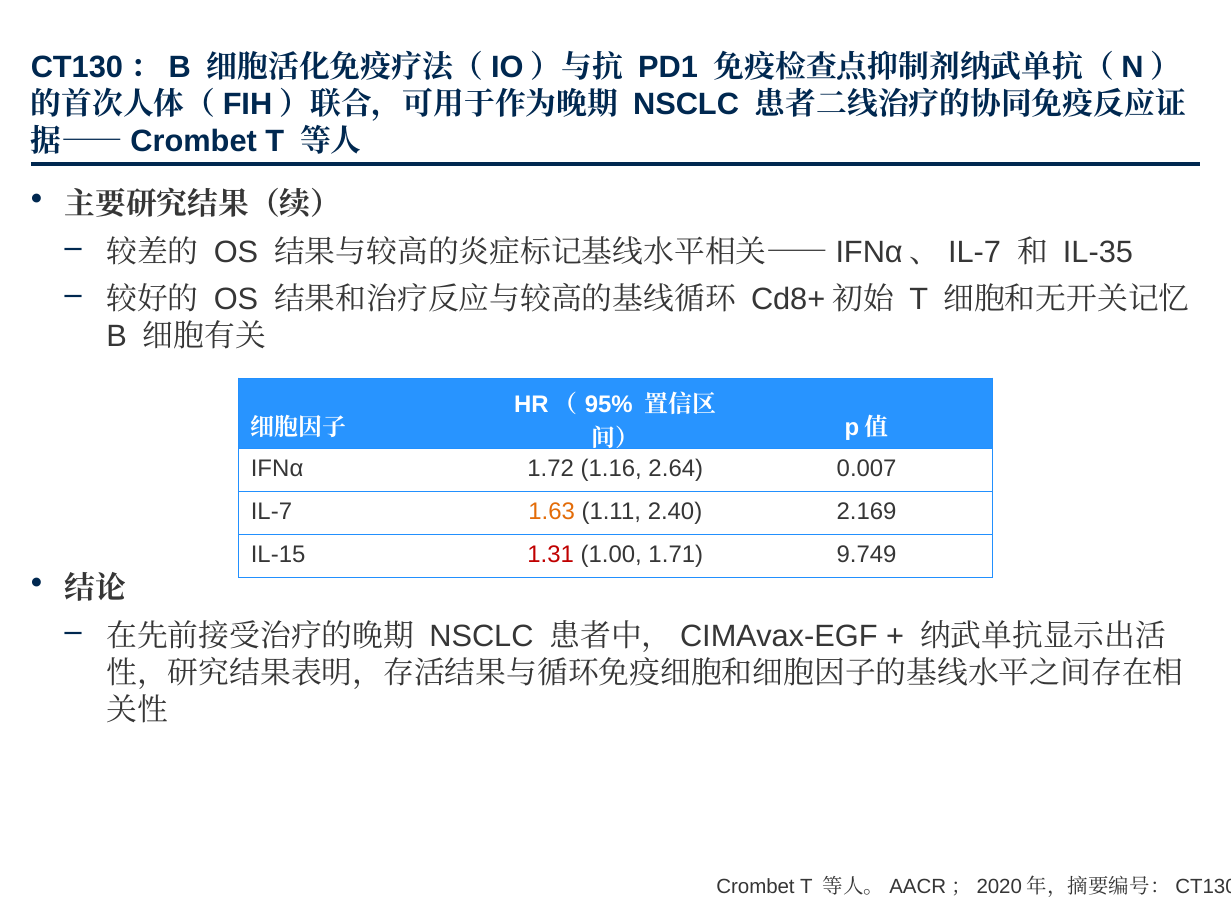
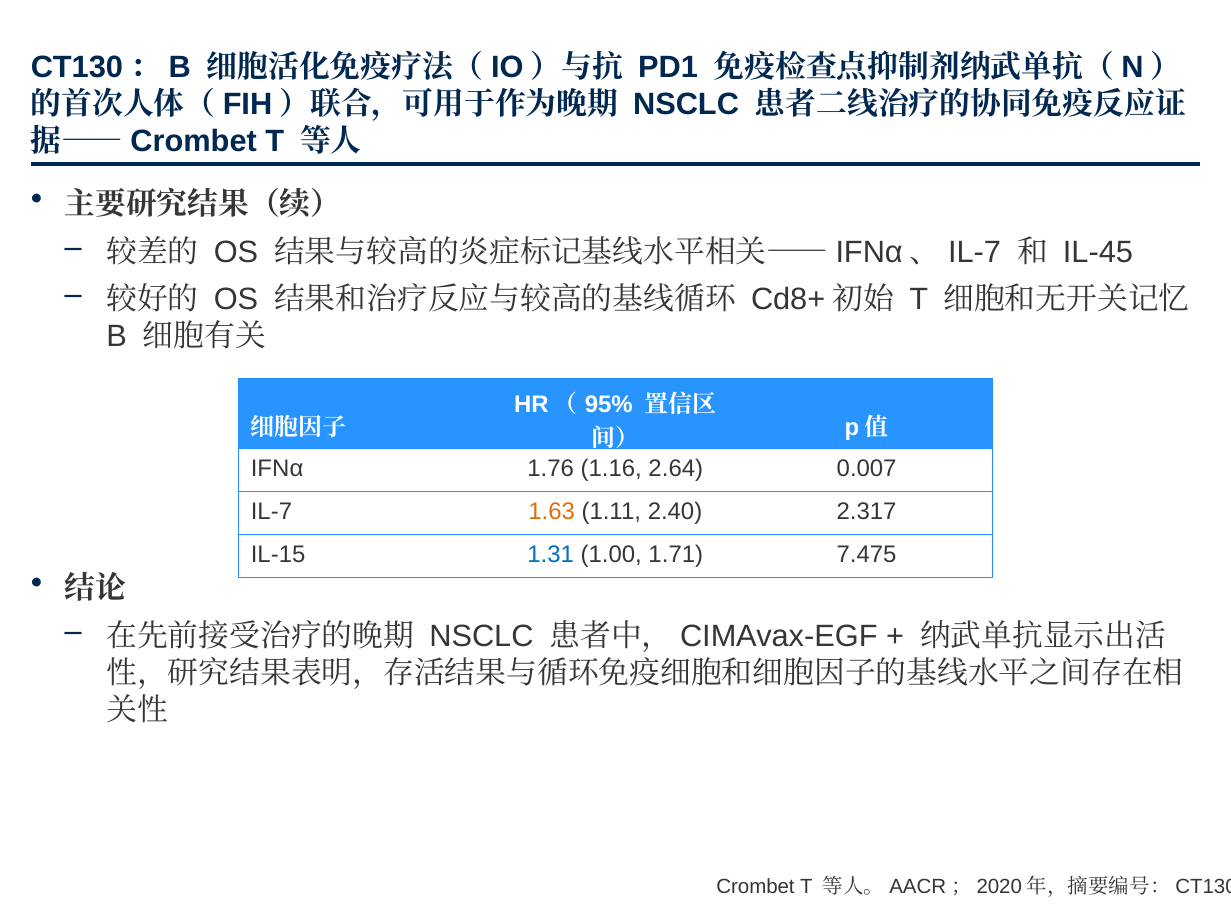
IL-35: IL-35 -> IL-45 (1098, 252)
1.72: 1.72 -> 1.76 (551, 468)
2.169: 2.169 -> 2.317 (867, 511)
1.31 colour: red -> blue (551, 554)
9.749: 9.749 -> 7.475 (867, 554)
